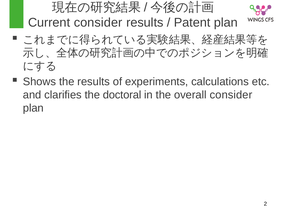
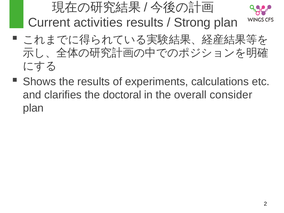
Current consider: consider -> activities (98, 23)
Patent: Patent -> Strong (192, 23)
